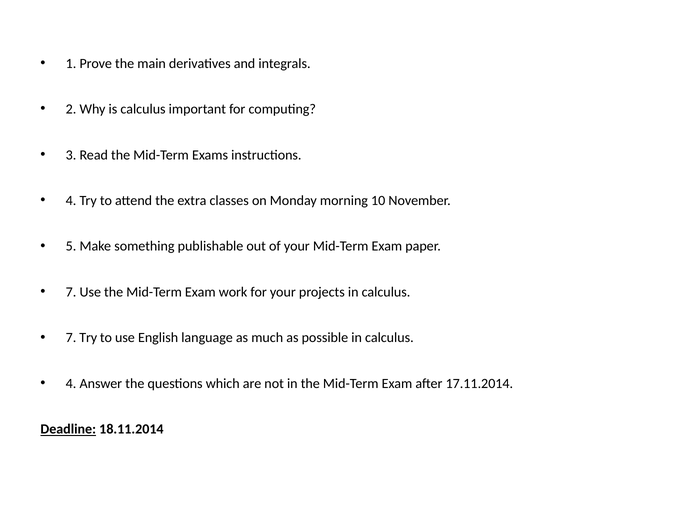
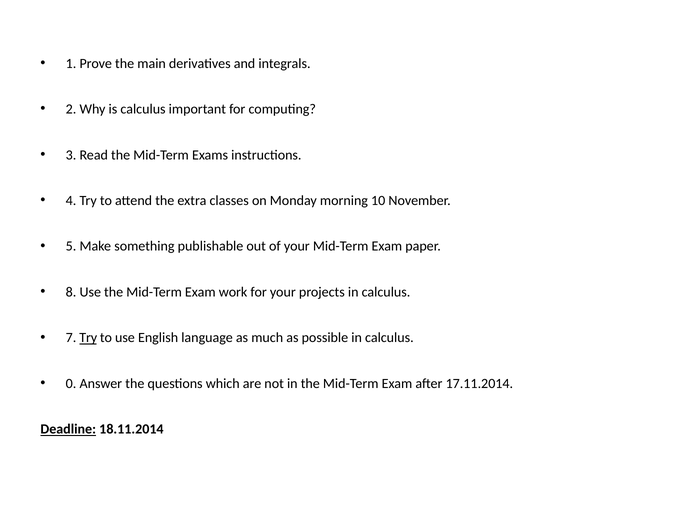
7: 7 -> 8 (71, 292)
Try underline: none -> present (88, 337)
4: 4 -> 0 (71, 383)
